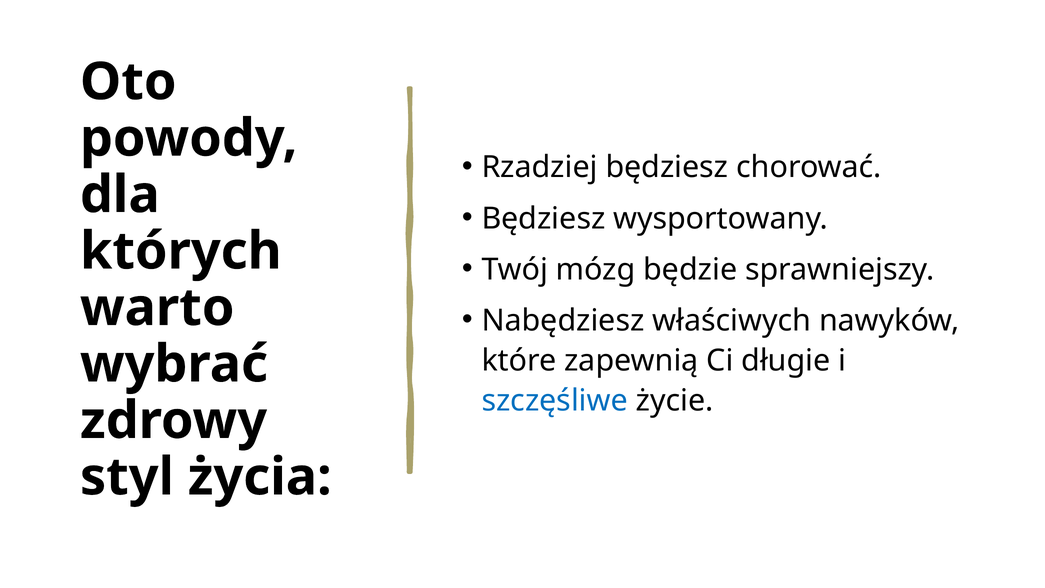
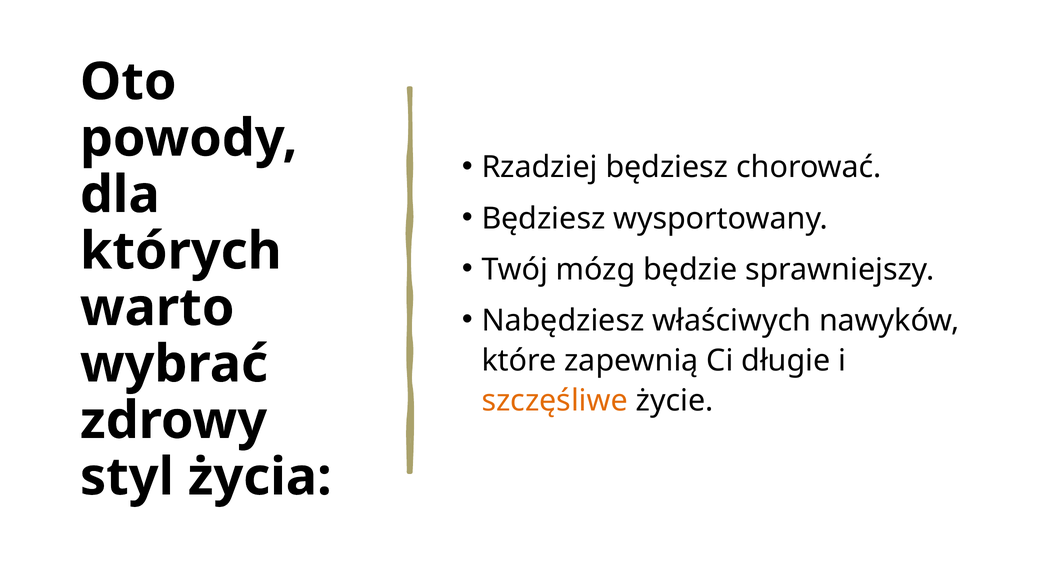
szczęśliwe colour: blue -> orange (555, 401)
